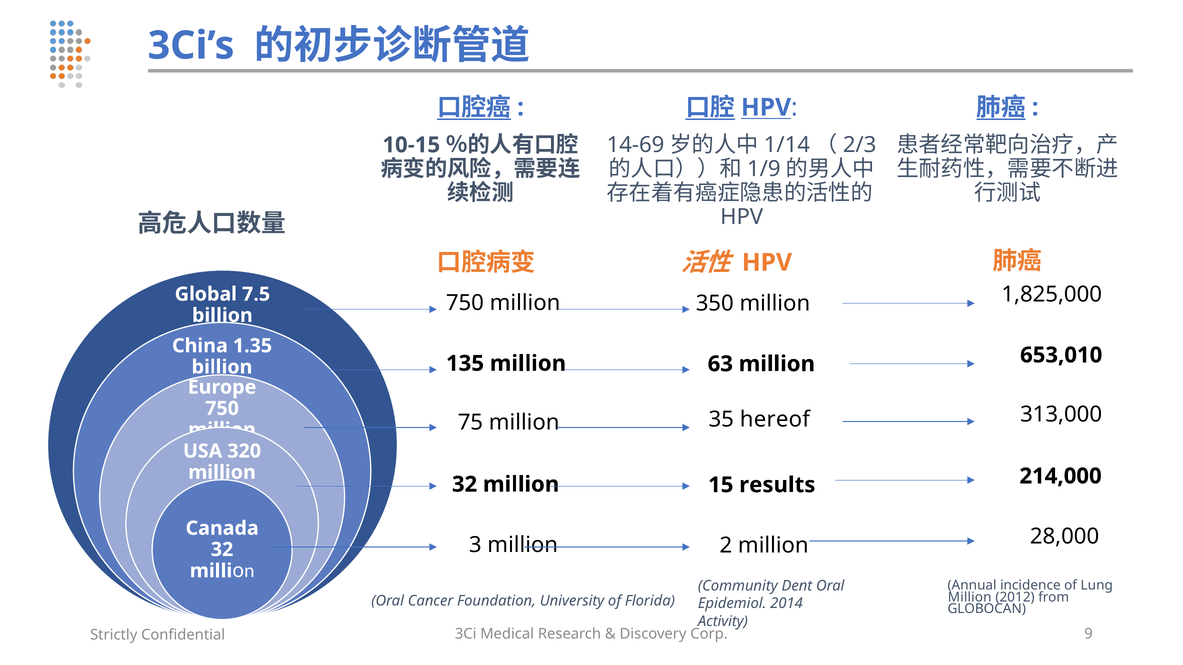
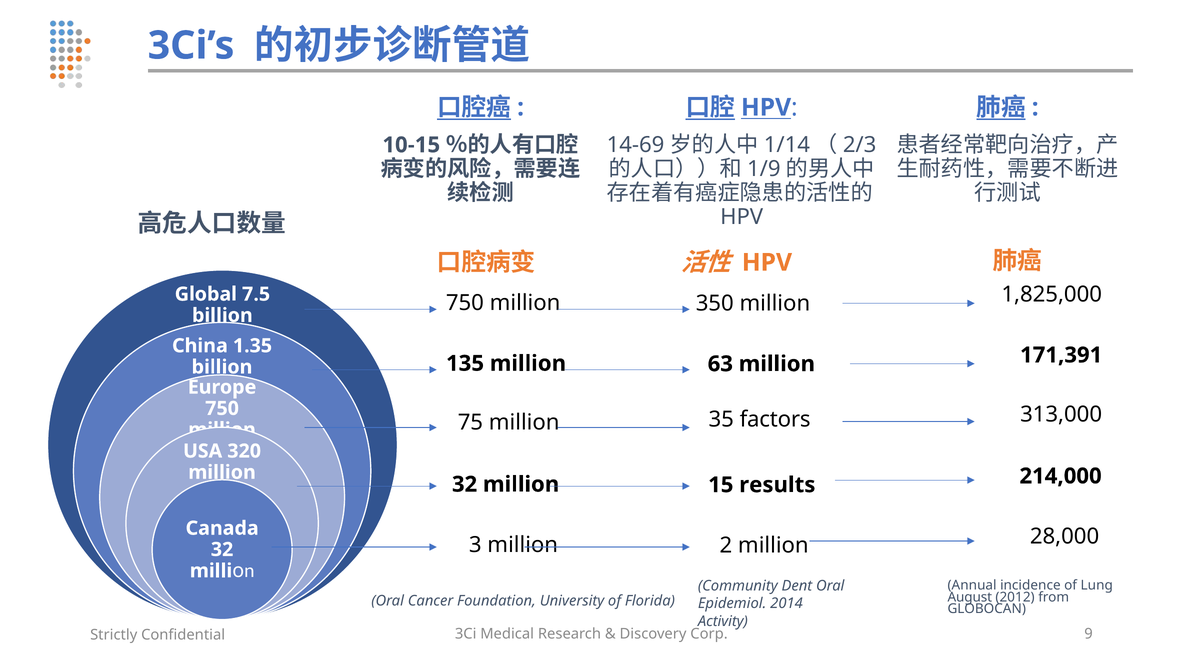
653,010: 653,010 -> 171,391 (1061, 355)
hereof: hereof -> factors (775, 420)
Million: Million -> August (970, 598)
